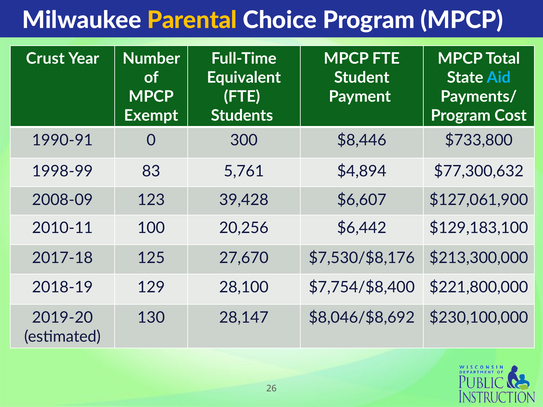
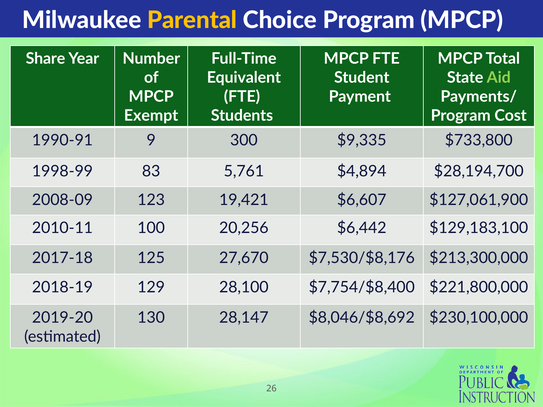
Crust: Crust -> Share (45, 59)
Aid colour: light blue -> light green (499, 78)
0: 0 -> 9 (151, 140)
$8,446: $8,446 -> $9,335 (362, 140)
$77,300,632: $77,300,632 -> $28,194,700 (479, 171)
39,428: 39,428 -> 19,421 (244, 200)
